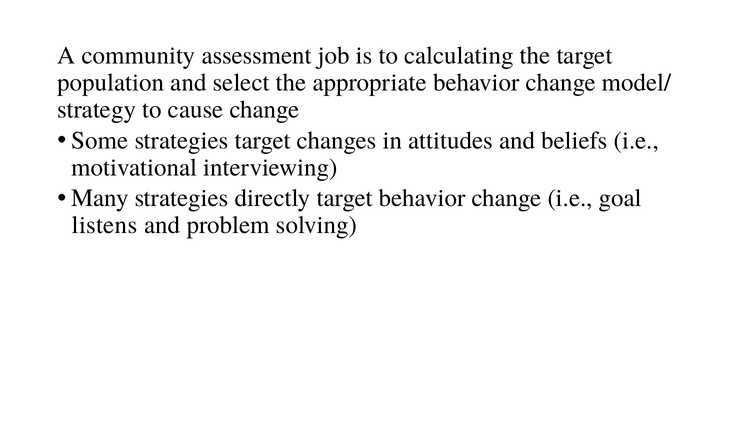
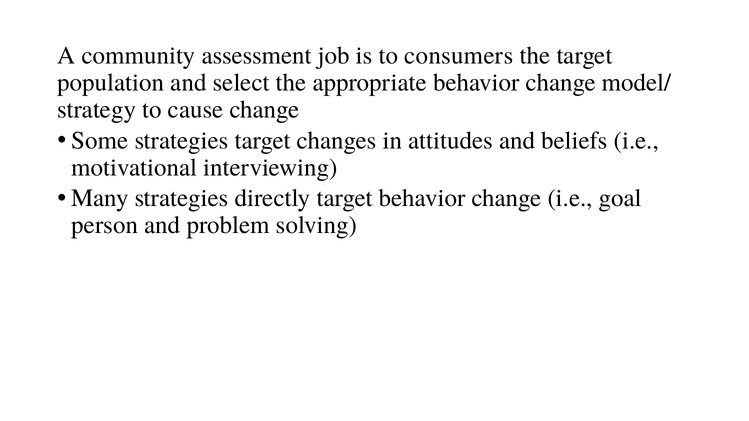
calculating: calculating -> consumers (459, 56)
listens: listens -> person (105, 225)
